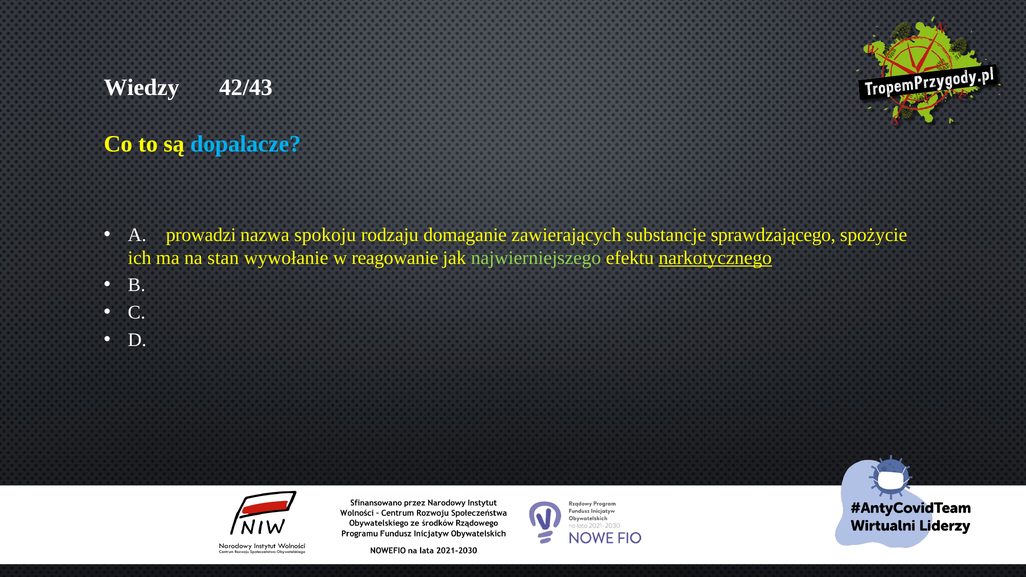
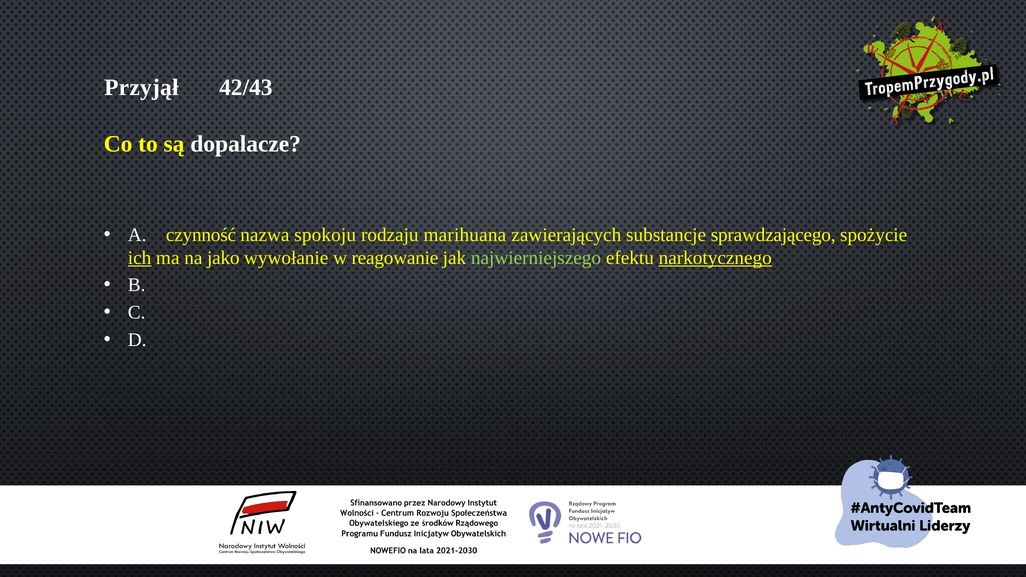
Wiedzy: Wiedzy -> Przyjął (141, 87)
dopalacze colour: light blue -> white (246, 144)
prowadzi: prowadzi -> czynność (201, 235)
domaganie: domaganie -> marihuana (465, 235)
ich underline: none -> present (140, 258)
stan: stan -> jako (223, 258)
